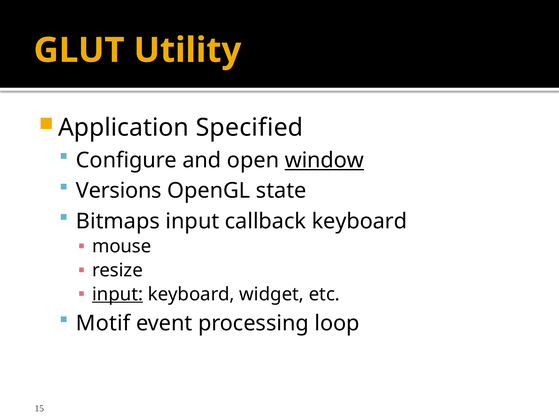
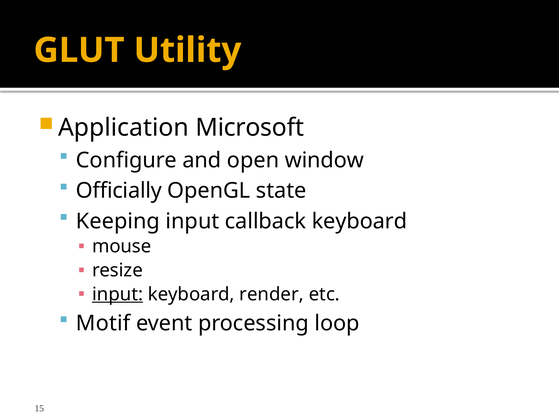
Specified: Specified -> Microsoft (250, 127)
window underline: present -> none (324, 160)
Versions: Versions -> Officially (119, 190)
Bitmaps: Bitmaps -> Keeping (118, 221)
widget: widget -> render (272, 294)
